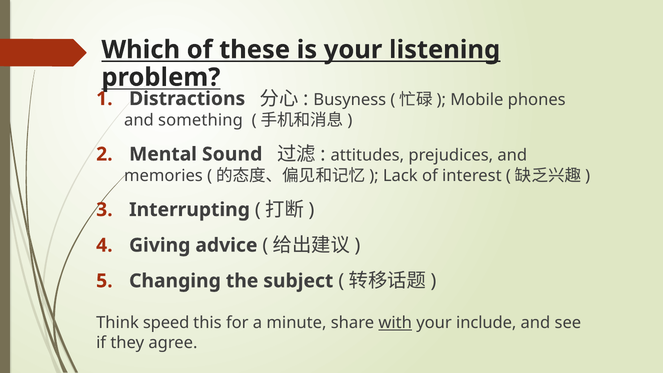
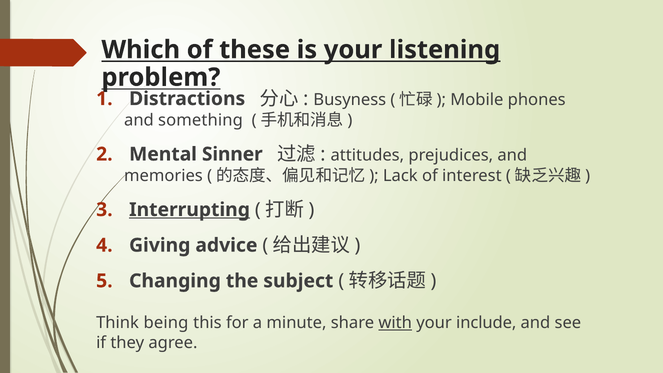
Sound: Sound -> Sinner (232, 154)
Interrupting underline: none -> present (190, 210)
speed: speed -> being (166, 323)
